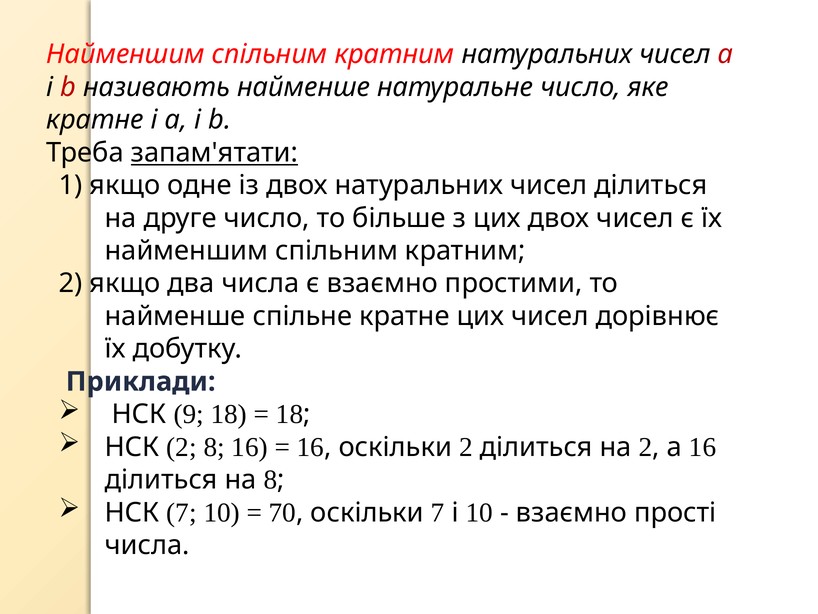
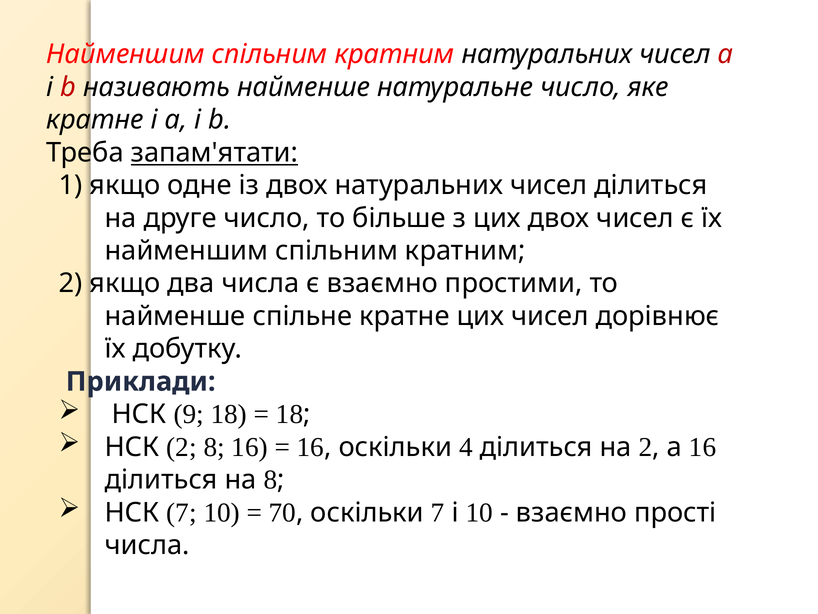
оскільки 2: 2 -> 4 (466, 447)
